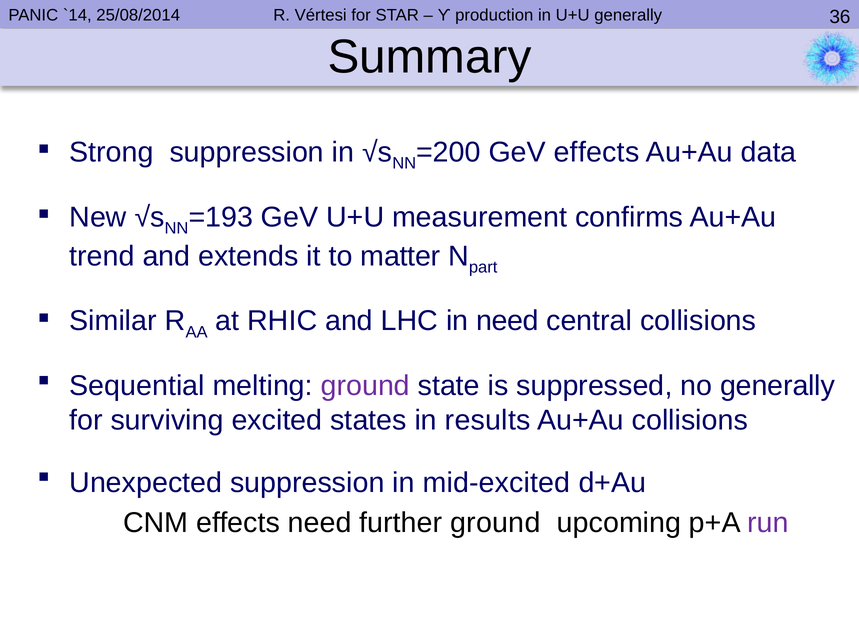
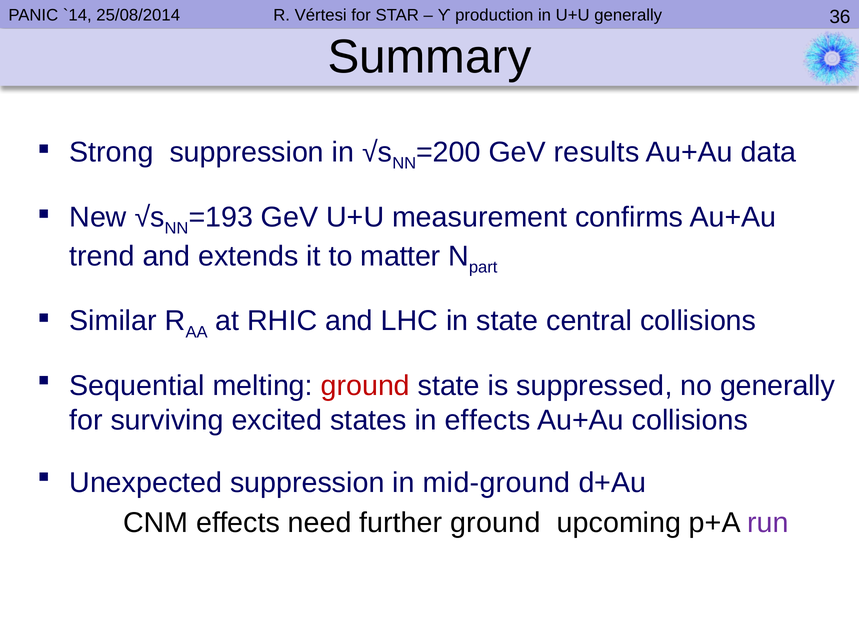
GeV effects: effects -> results (597, 152)
in need: need -> state (507, 321)
ground colour: purple -> red (365, 386)
in results: results -> effects (488, 420)
mid-excited: mid-excited -> mid-ground (496, 483)
